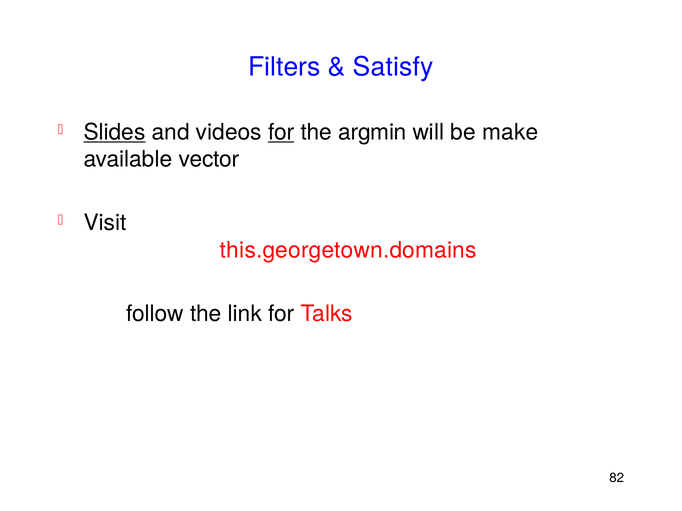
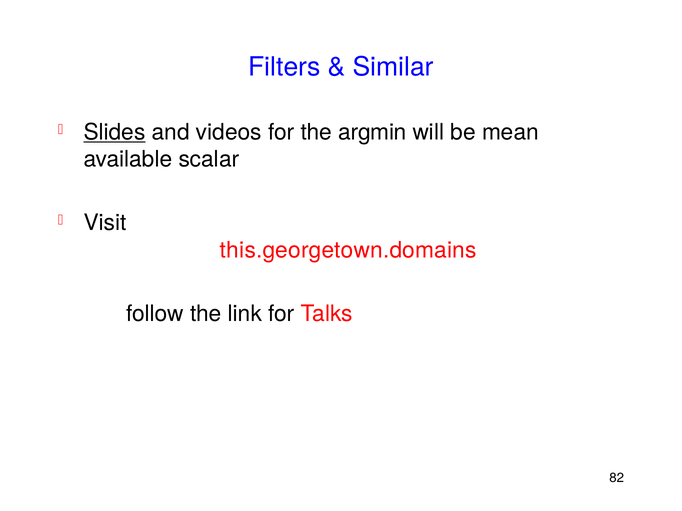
Satisfy: Satisfy -> Similar (393, 67)
for underline: present -> none (281, 132)
make: make -> mean (510, 132)
vector: vector -> scalar (209, 160)
